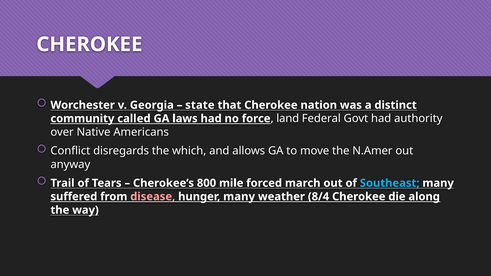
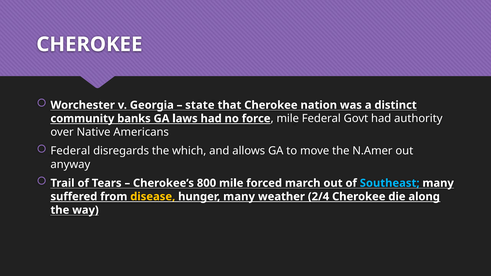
called: called -> banks (134, 119)
land: land -> mile (288, 119)
Conflict: Conflict -> Federal (70, 151)
disease colour: pink -> yellow (153, 197)
8/4: 8/4 -> 2/4 (319, 197)
